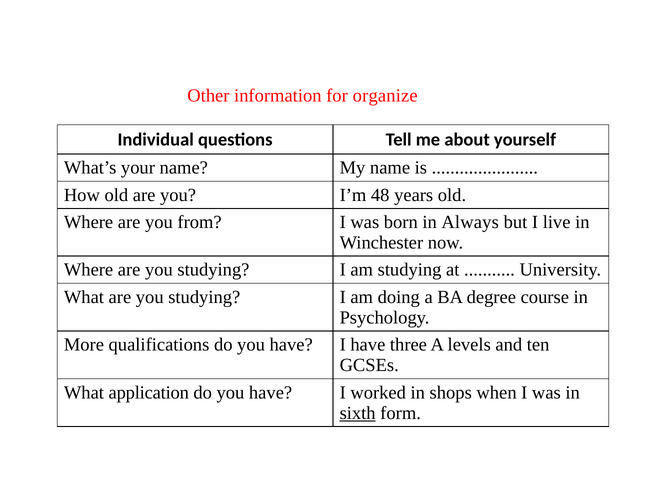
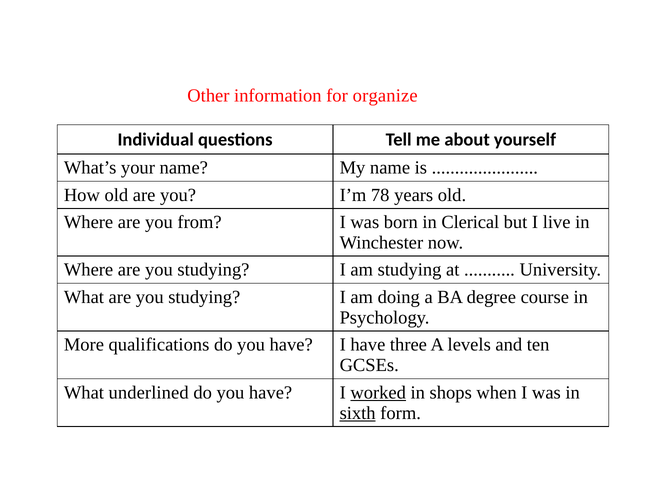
48: 48 -> 78 (380, 195)
Always: Always -> Clerical (470, 222)
application: application -> underlined (149, 393)
worked underline: none -> present (378, 393)
